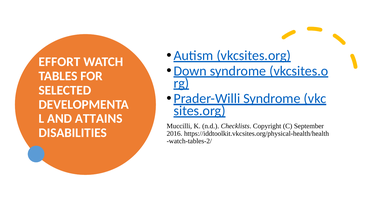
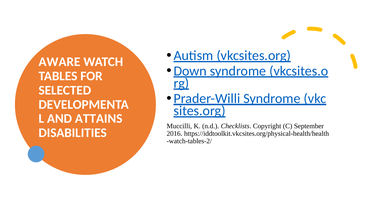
EFFORT: EFFORT -> AWARE (59, 62)
